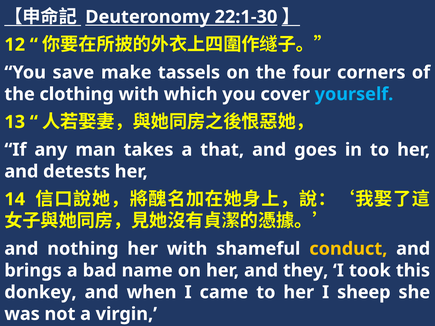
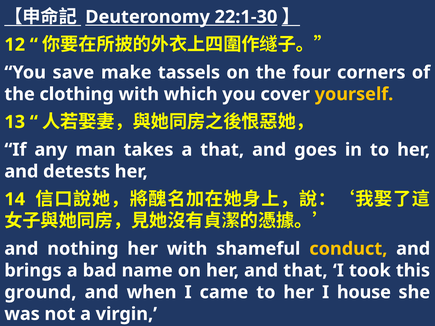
yourself colour: light blue -> yellow (354, 94)
and they: they -> that (305, 271)
donkey: donkey -> ground (40, 292)
sheep: sheep -> house (364, 292)
